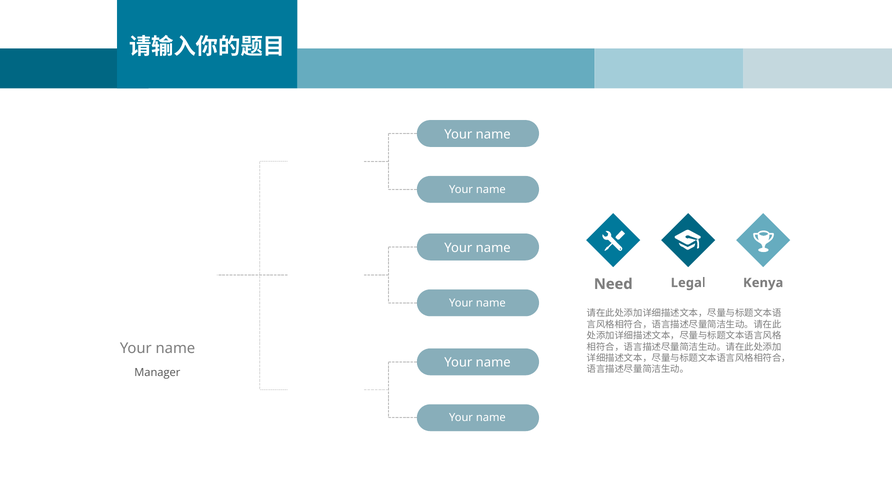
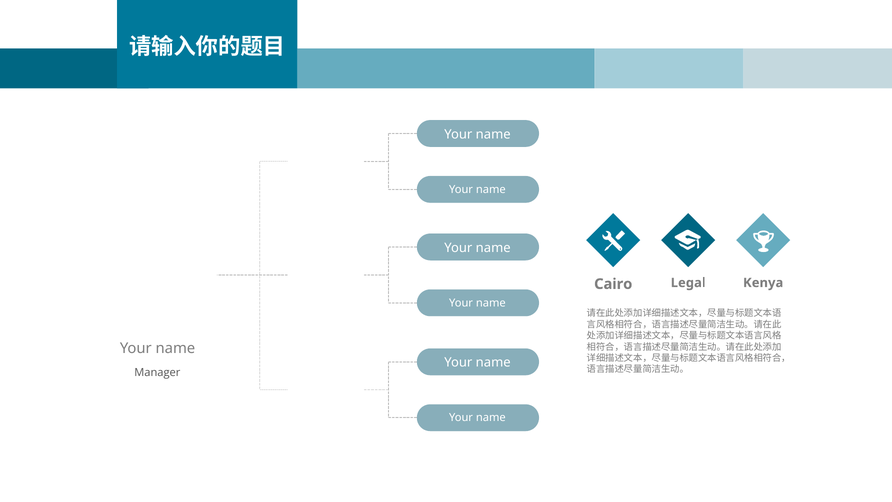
Need: Need -> Cairo (613, 284)
